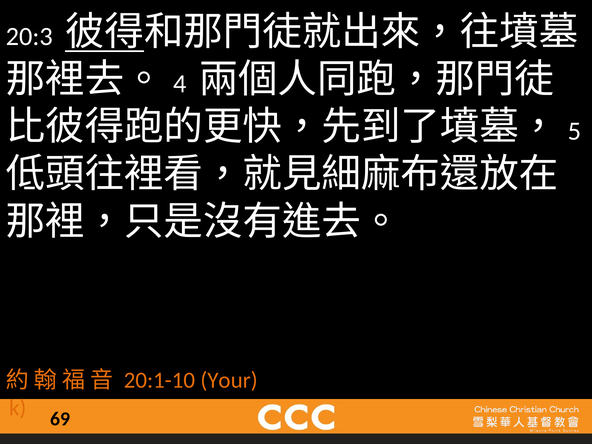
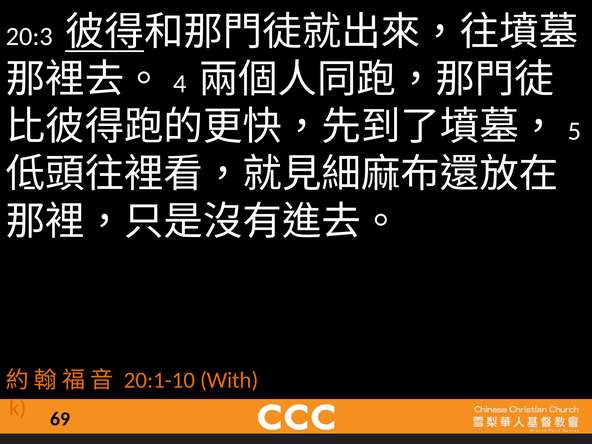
Your: Your -> With (229, 380)
